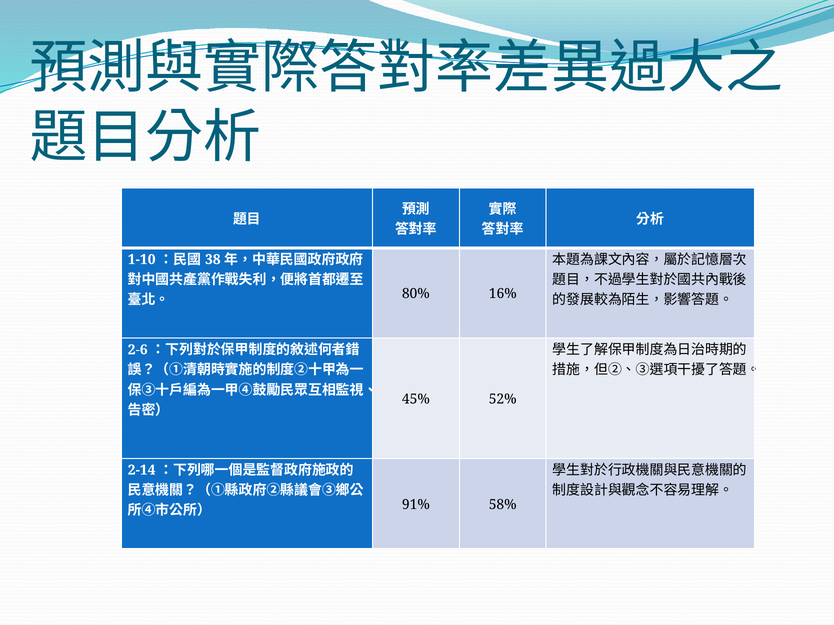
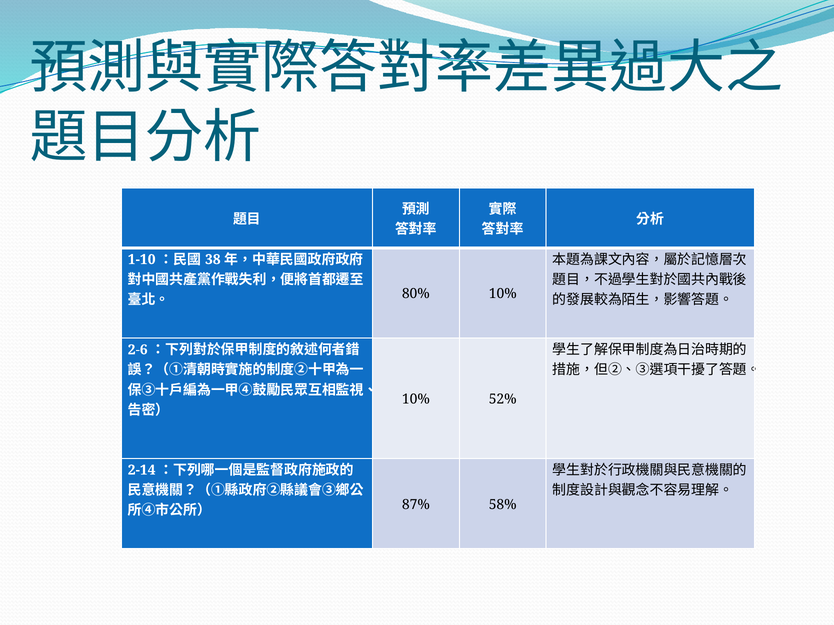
80% 16%: 16% -> 10% (503, 294)
45%: 45% -> 10% (416, 399)
91%: 91% -> 87% (416, 505)
